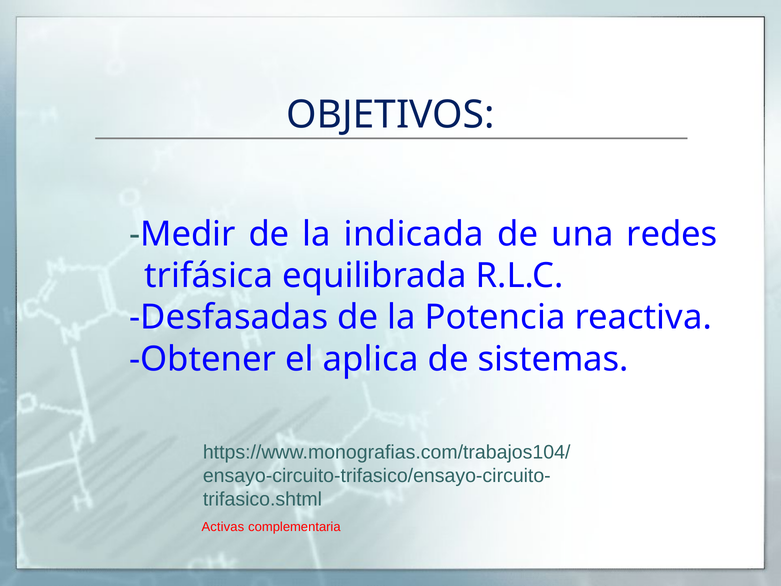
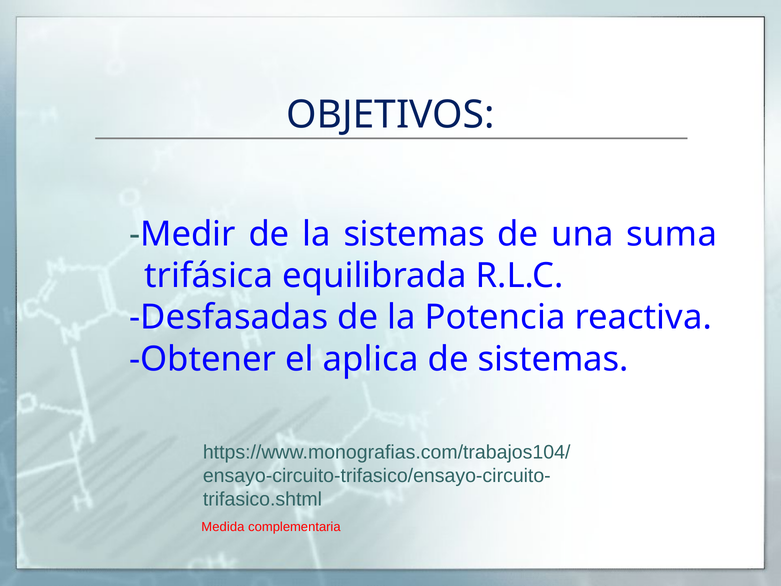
la indicada: indicada -> sistemas (414, 234)
redes: redes -> suma (672, 234)
Activas: Activas -> Medida (223, 527)
